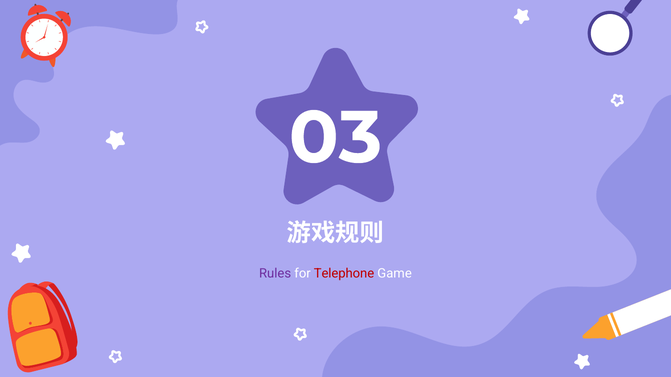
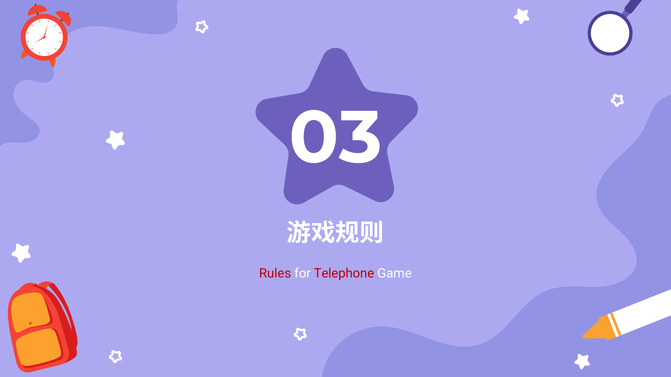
Rules colour: purple -> red (275, 274)
